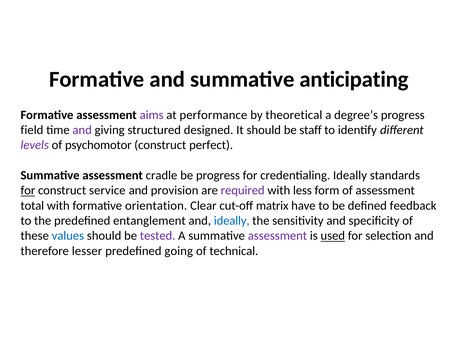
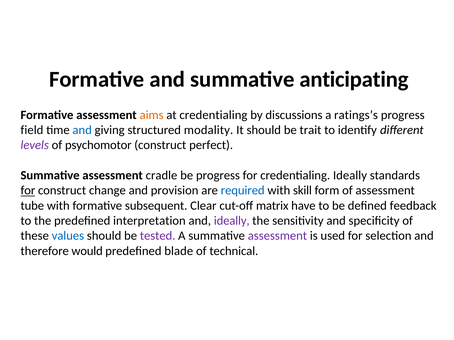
aims colour: purple -> orange (152, 115)
at performance: performance -> credentialing (213, 115)
theoretical: theoretical -> discussions (294, 115)
degree’s: degree’s -> ratings’s (356, 115)
and colour: purple -> blue (82, 130)
designed: designed -> modality (209, 130)
staff: staff -> trait (310, 130)
service: service -> change (107, 191)
required colour: purple -> blue (243, 191)
less: less -> skill (302, 191)
total: total -> tube (32, 206)
orientation: orientation -> subsequent (156, 206)
entanglement: entanglement -> interpretation (149, 221)
ideally colour: blue -> purple (232, 221)
used underline: present -> none (333, 236)
lesser: lesser -> would (87, 251)
going: going -> blade (179, 251)
